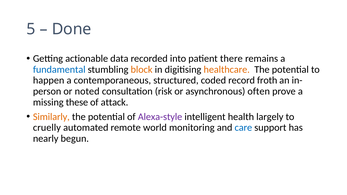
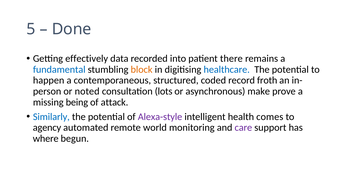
actionable: actionable -> effectively (87, 59)
healthcare colour: orange -> blue (227, 70)
risk: risk -> lots (164, 91)
often: often -> make (259, 91)
these: these -> being (77, 102)
Similarly colour: orange -> blue (51, 117)
largely: largely -> comes (270, 117)
cruelly: cruelly -> agency (47, 128)
care colour: blue -> purple (243, 128)
nearly: nearly -> where (46, 139)
